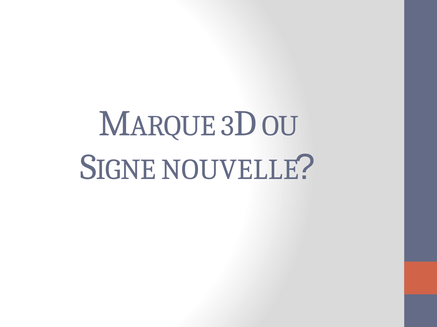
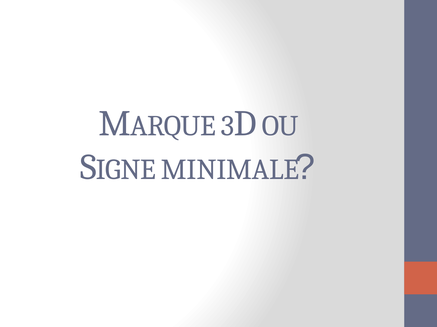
NOUVELLE: NOUVELLE -> MINIMALE (230, 170)
